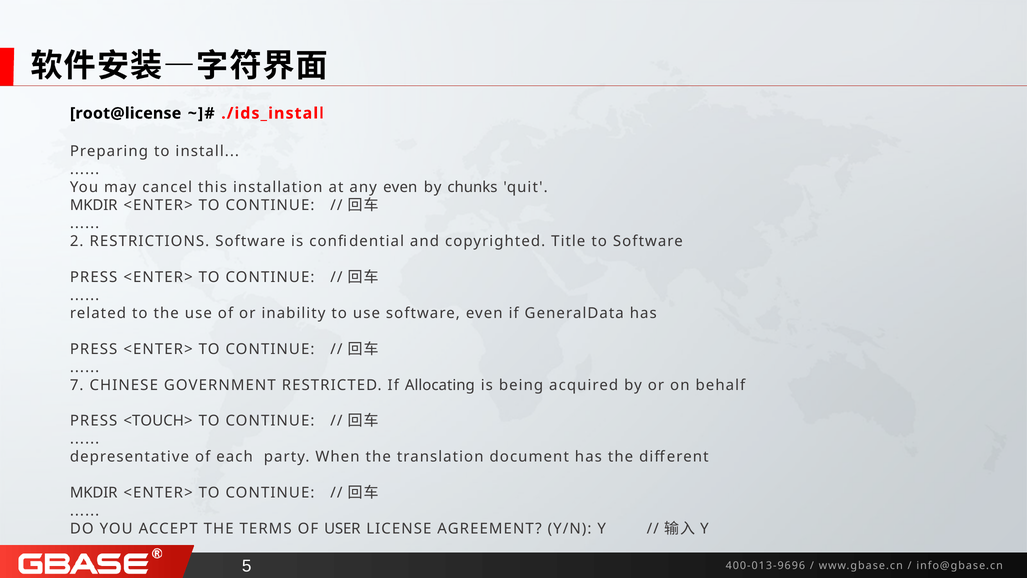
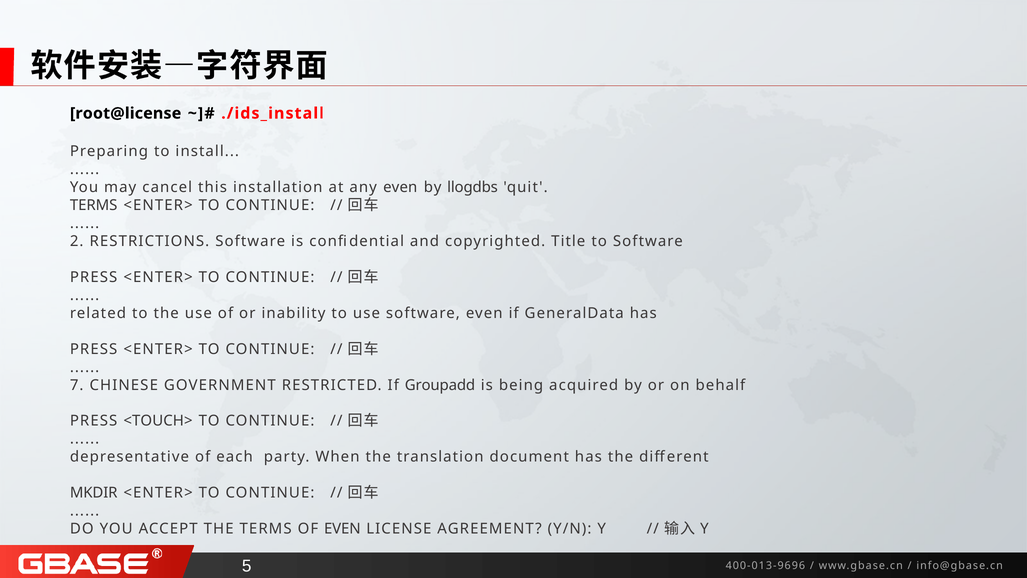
chunks: chunks -> llogdbs (473, 187)
MKDIR: MKDIR -> TERMS (94, 205)
Allocating: Allocating -> Groupadd (440, 385)
OF USER: USER -> EVEN (342, 529)
